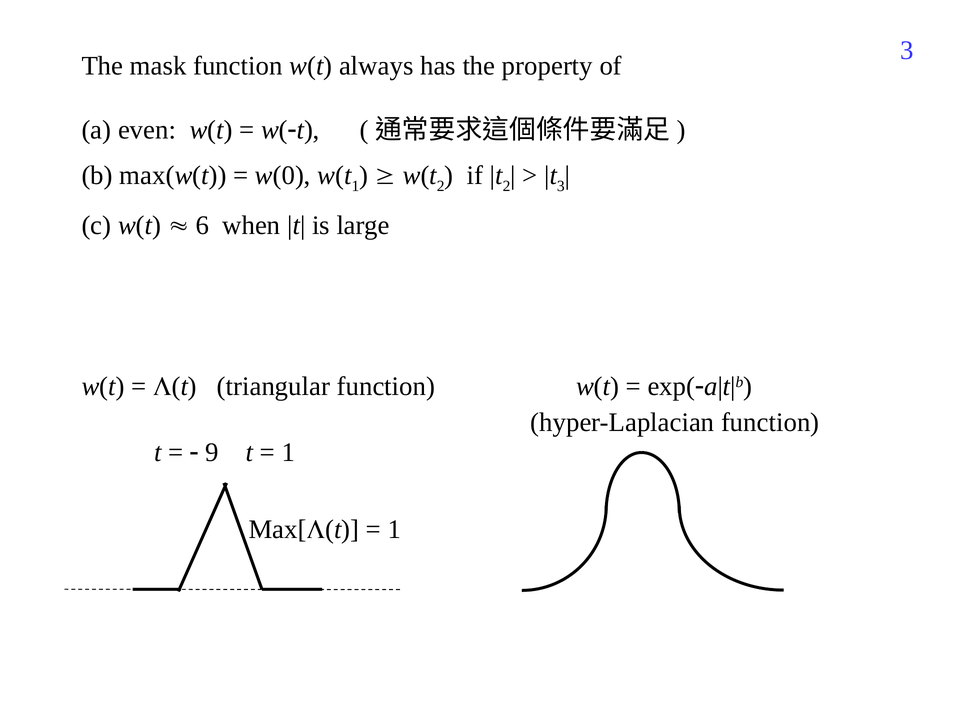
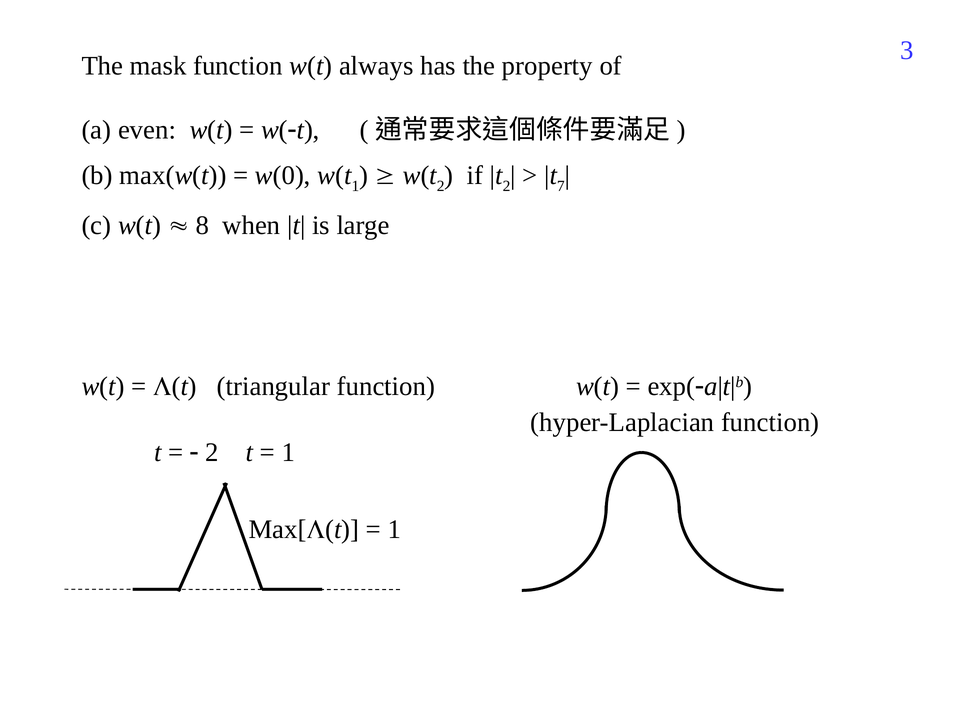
3: 3 -> 7 (561, 186)
6: 6 -> 8 (202, 226)
9: 9 -> 2 (212, 453)
